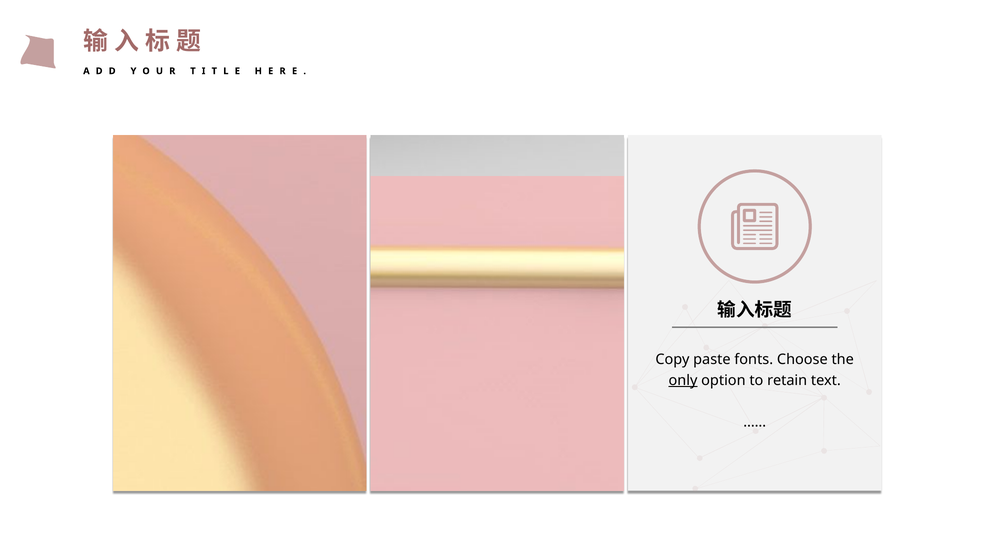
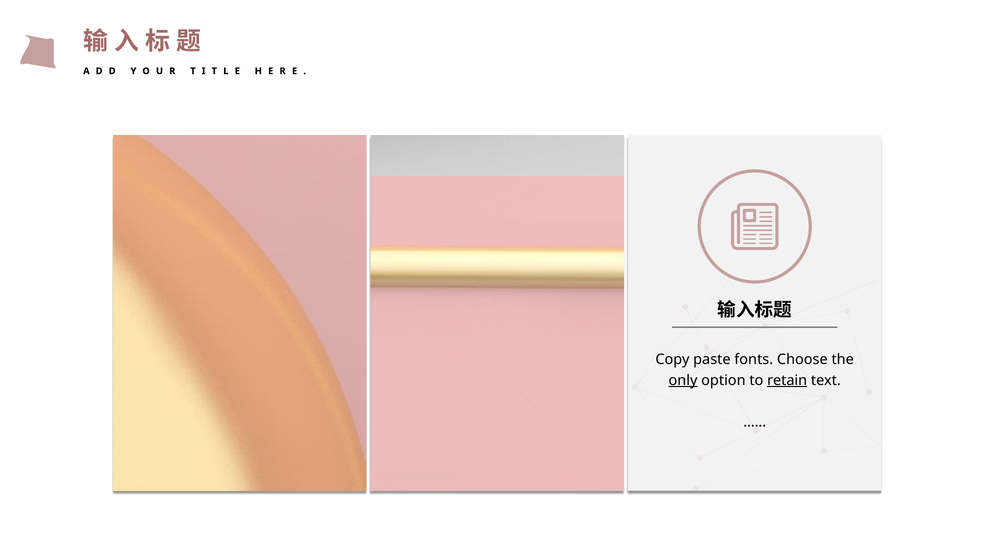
retain underline: none -> present (787, 380)
